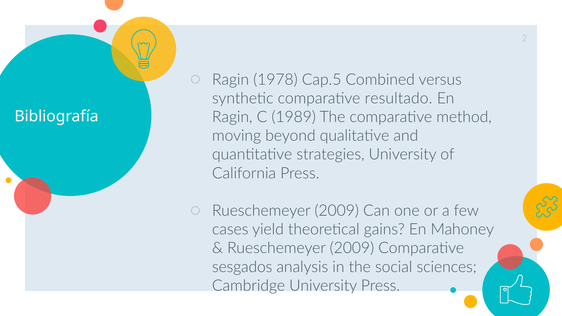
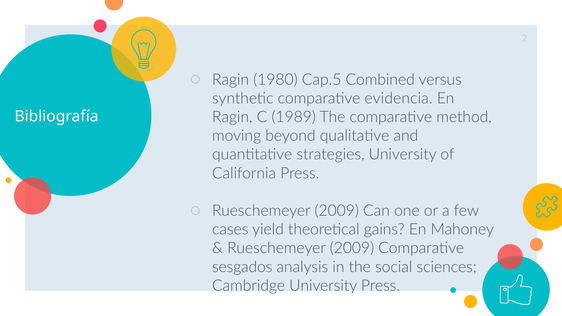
1978: 1978 -> 1980 (275, 80)
resultado: resultado -> evidencia (399, 98)
